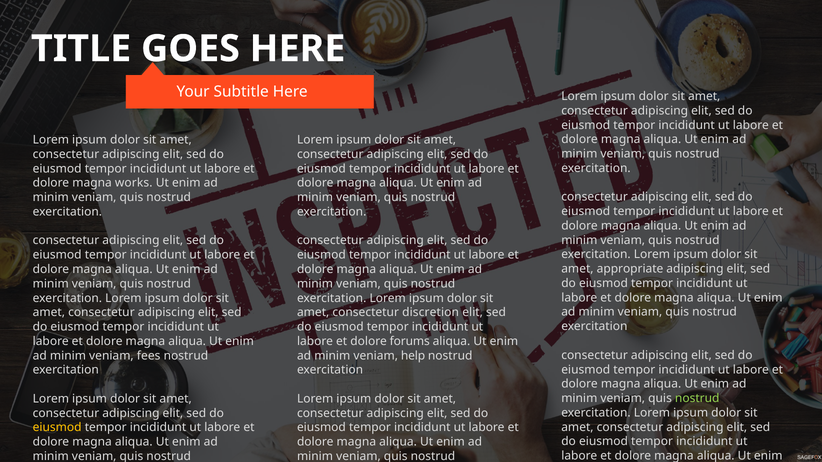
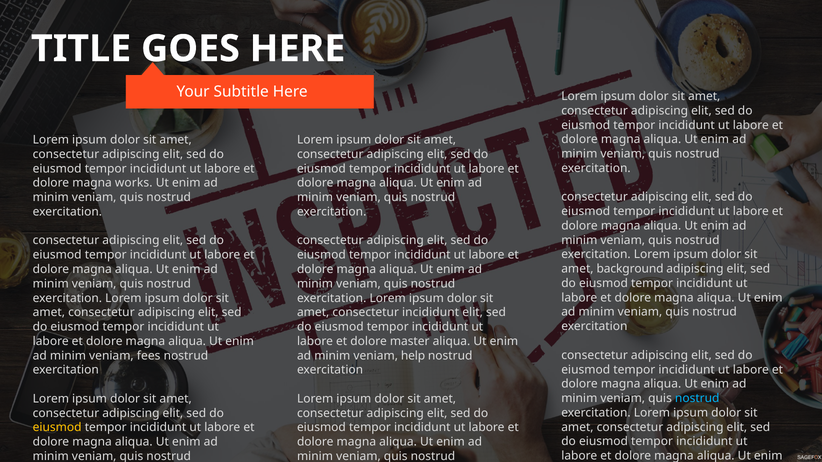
appropriate: appropriate -> background (630, 269)
consectetur discretion: discretion -> incididunt (431, 313)
forums: forums -> master (410, 341)
nostrud colour: light green -> light blue (697, 399)
